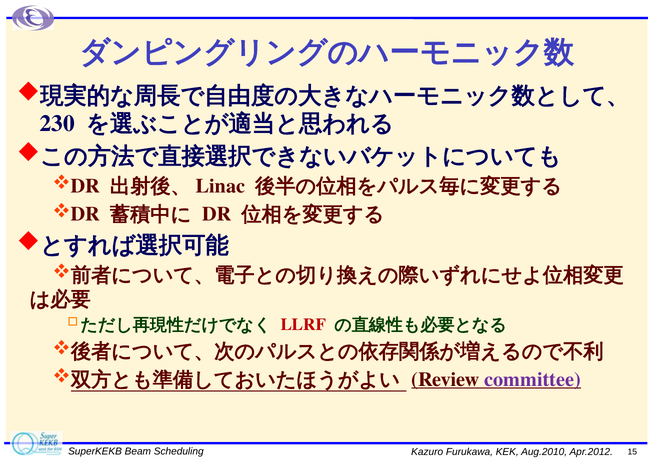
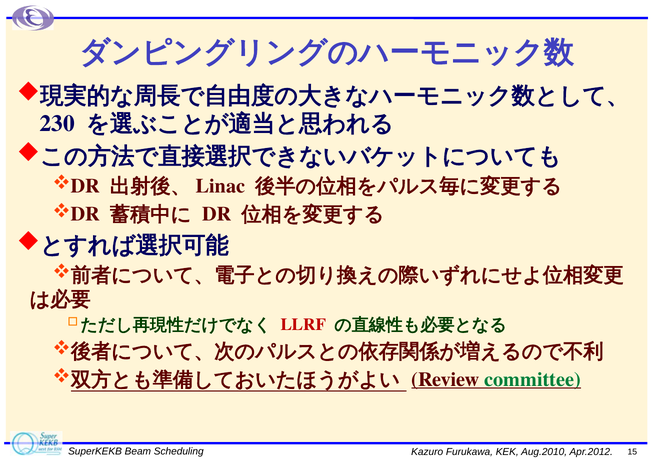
committee colour: purple -> green (533, 380)
